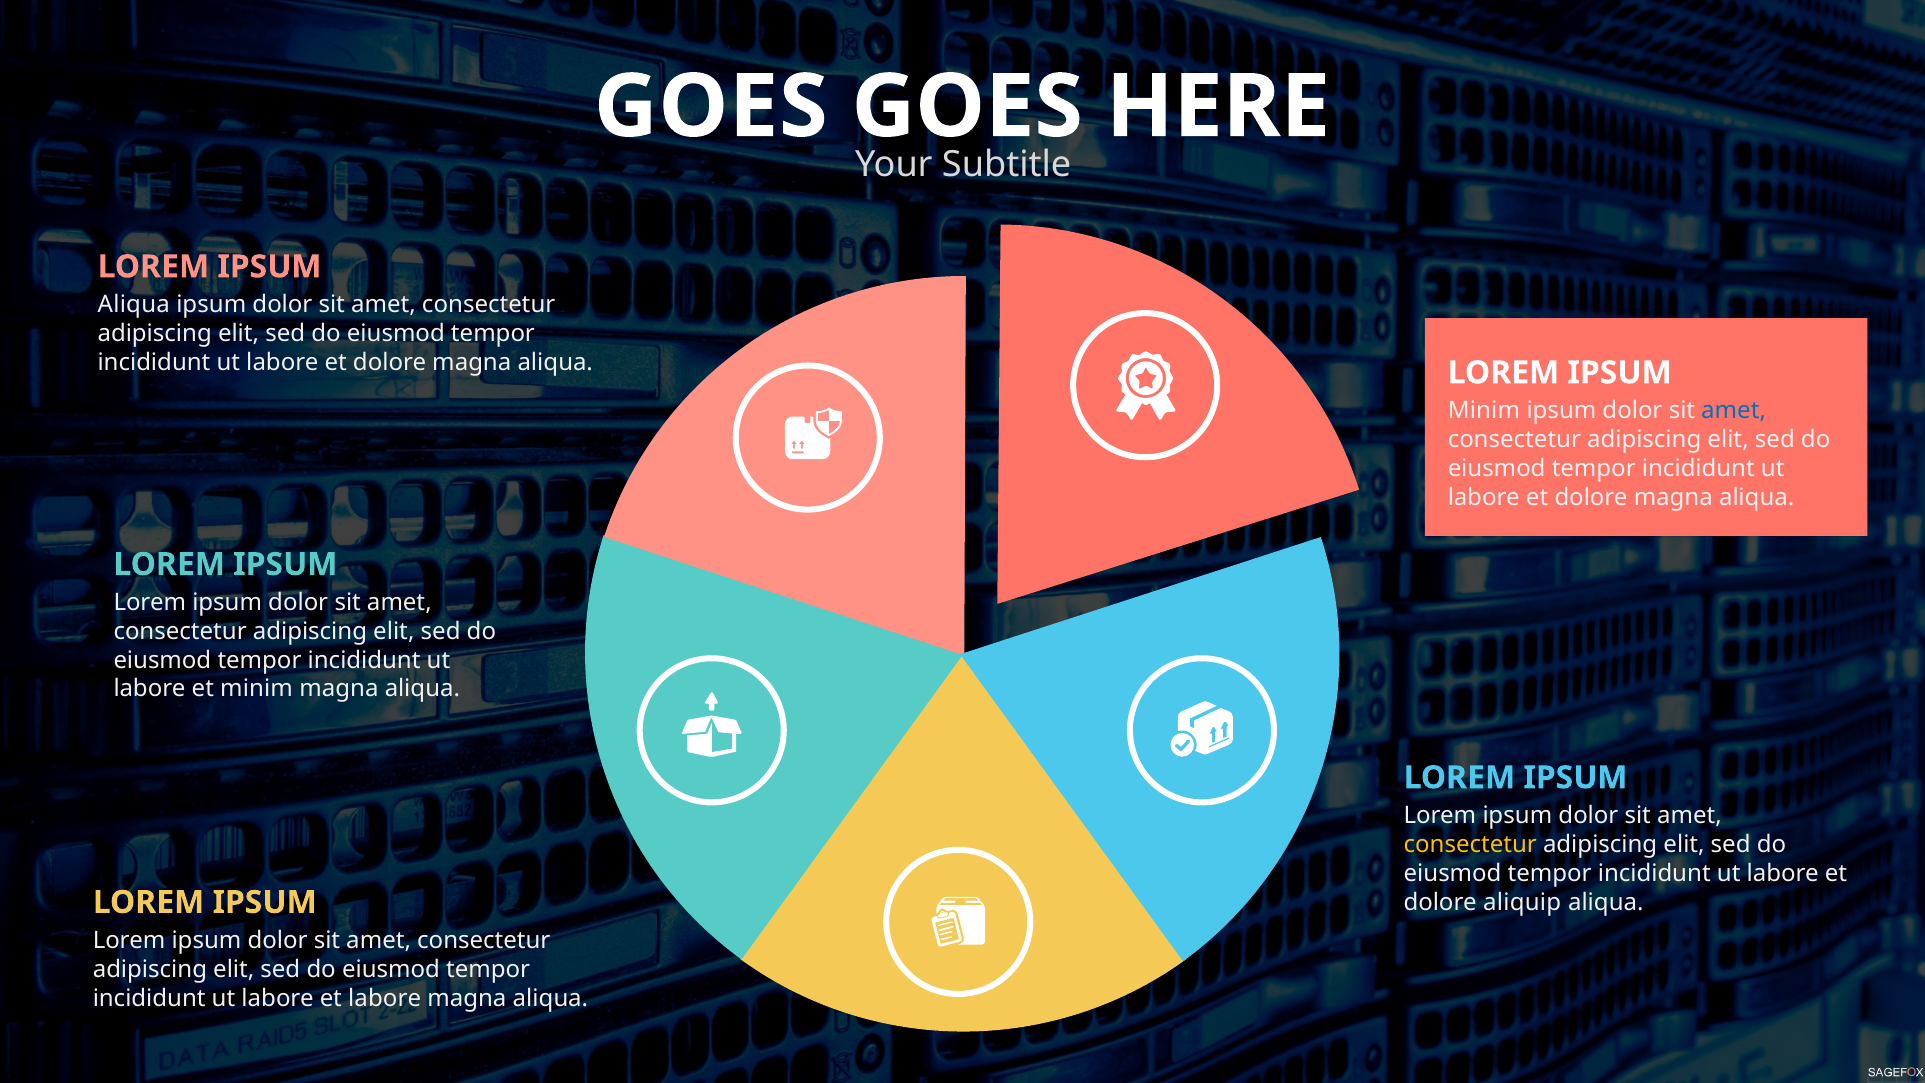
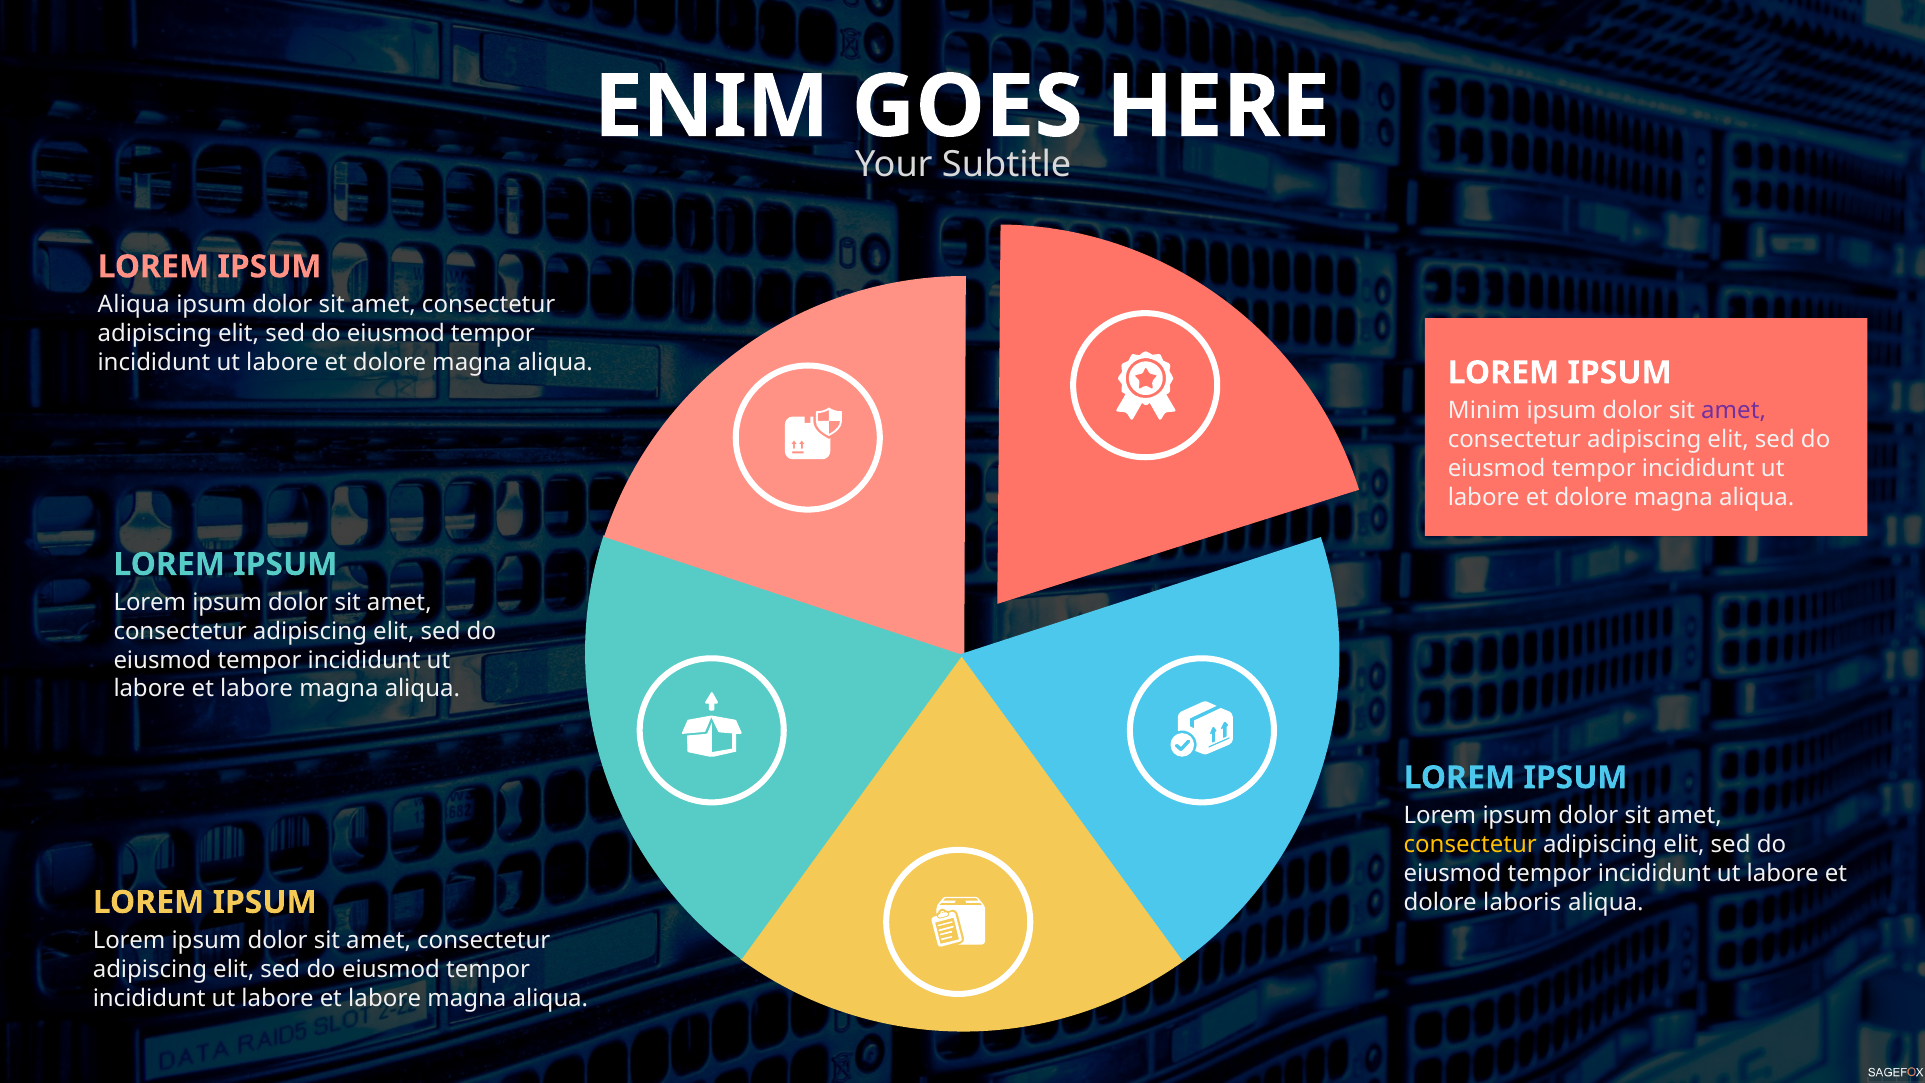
GOES: GOES -> ENIM (712, 107)
amet colour: blue -> purple (1734, 411)
minim: minim -> labore (257, 689)
aliquip: aliquip -> laboris (1522, 902)
